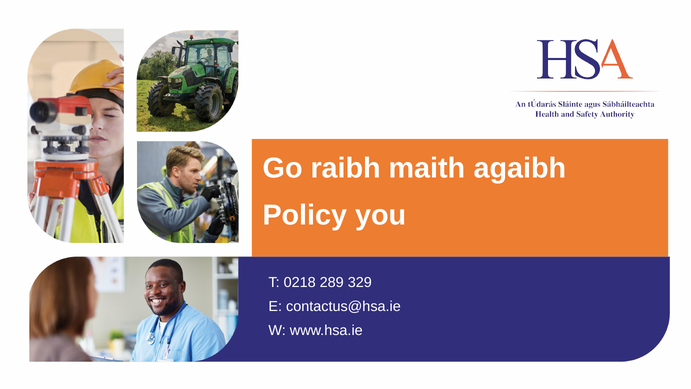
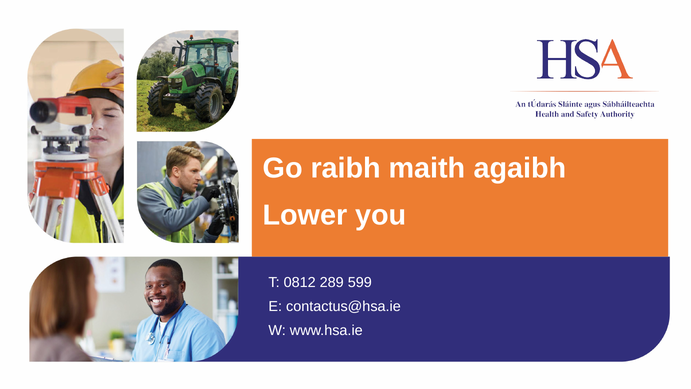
Policy: Policy -> Lower (305, 215)
0218: 0218 -> 0812 (300, 282)
329: 329 -> 599 (360, 282)
